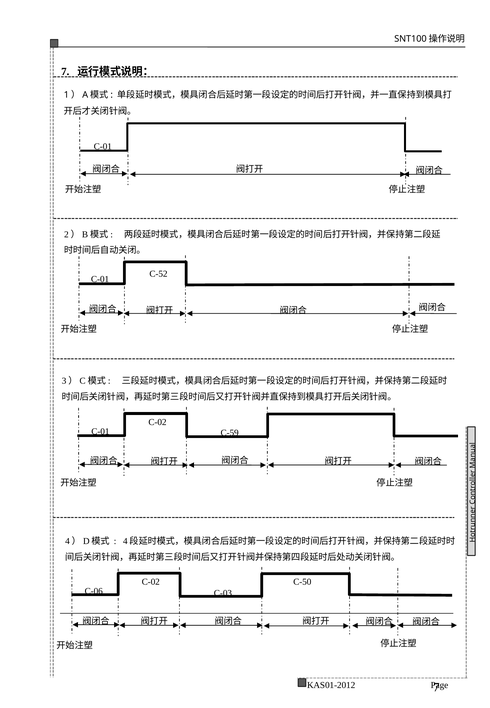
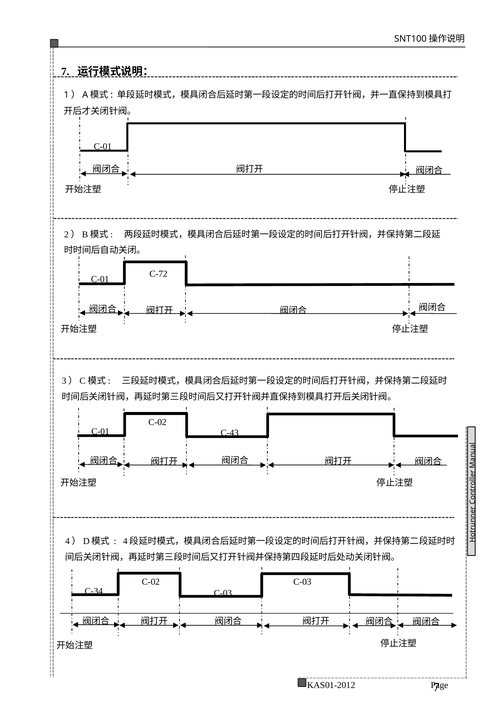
C-52: C-52 -> C-72 (158, 274)
C-59: C-59 -> C-43 (230, 433)
C-50: C-50 -> C-03 (302, 582)
C-06: C-06 -> C-34 (94, 591)
